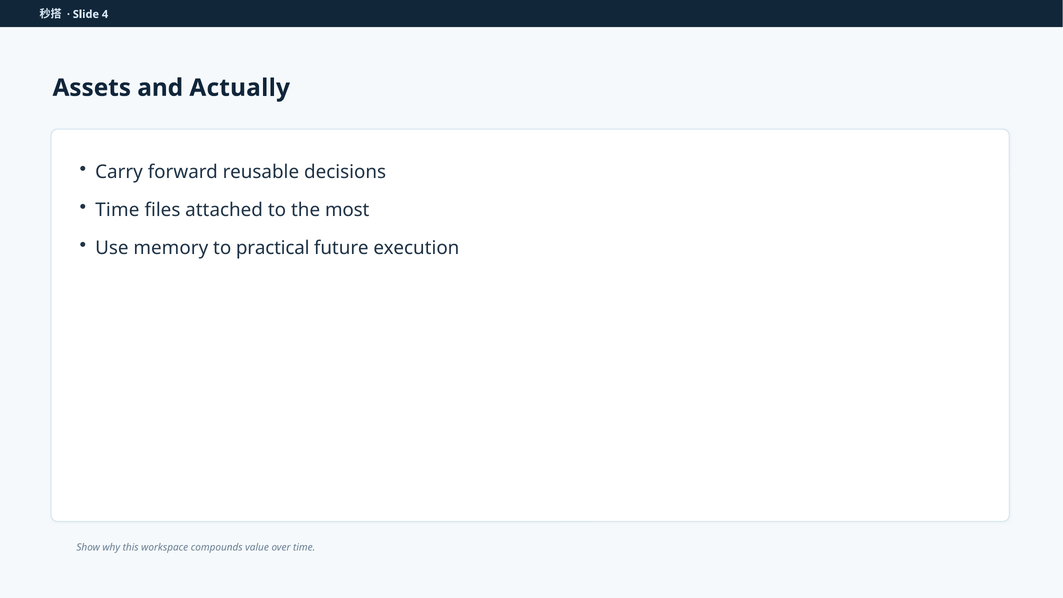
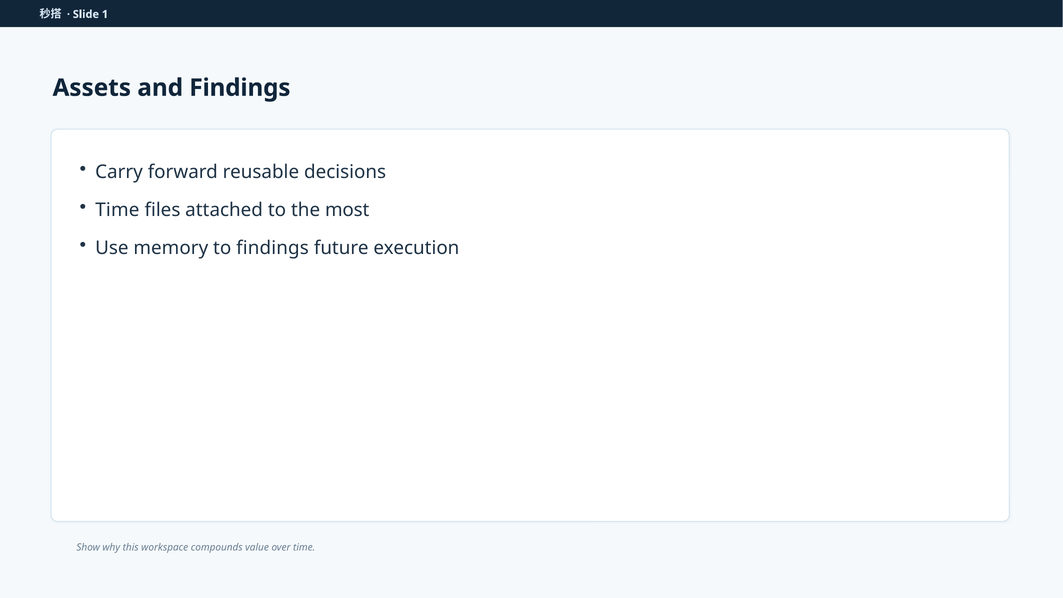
4: 4 -> 1 (105, 14)
and Actually: Actually -> Findings (240, 88)
to practical: practical -> findings (273, 248)
